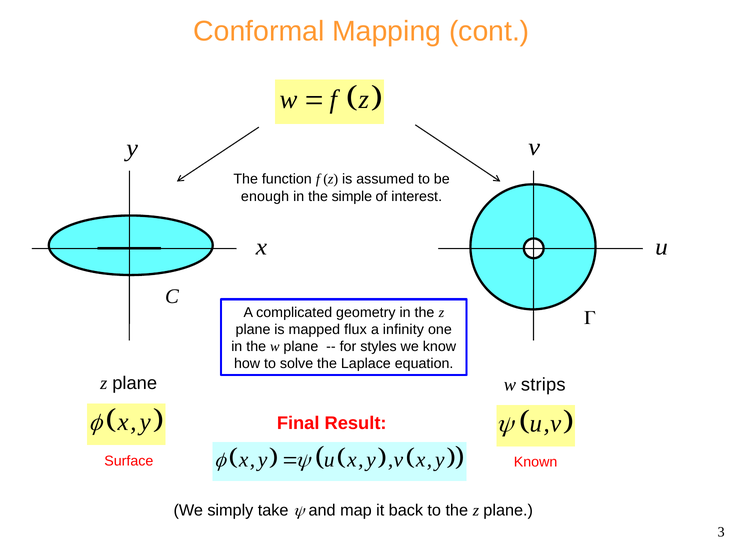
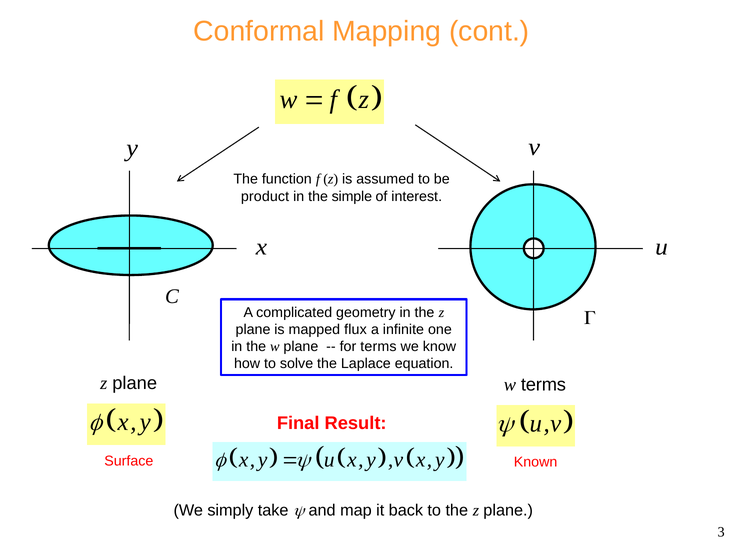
enough: enough -> product (265, 196)
infinity: infinity -> infinite (403, 330)
for styles: styles -> terms (378, 347)
w strips: strips -> terms (543, 385)
